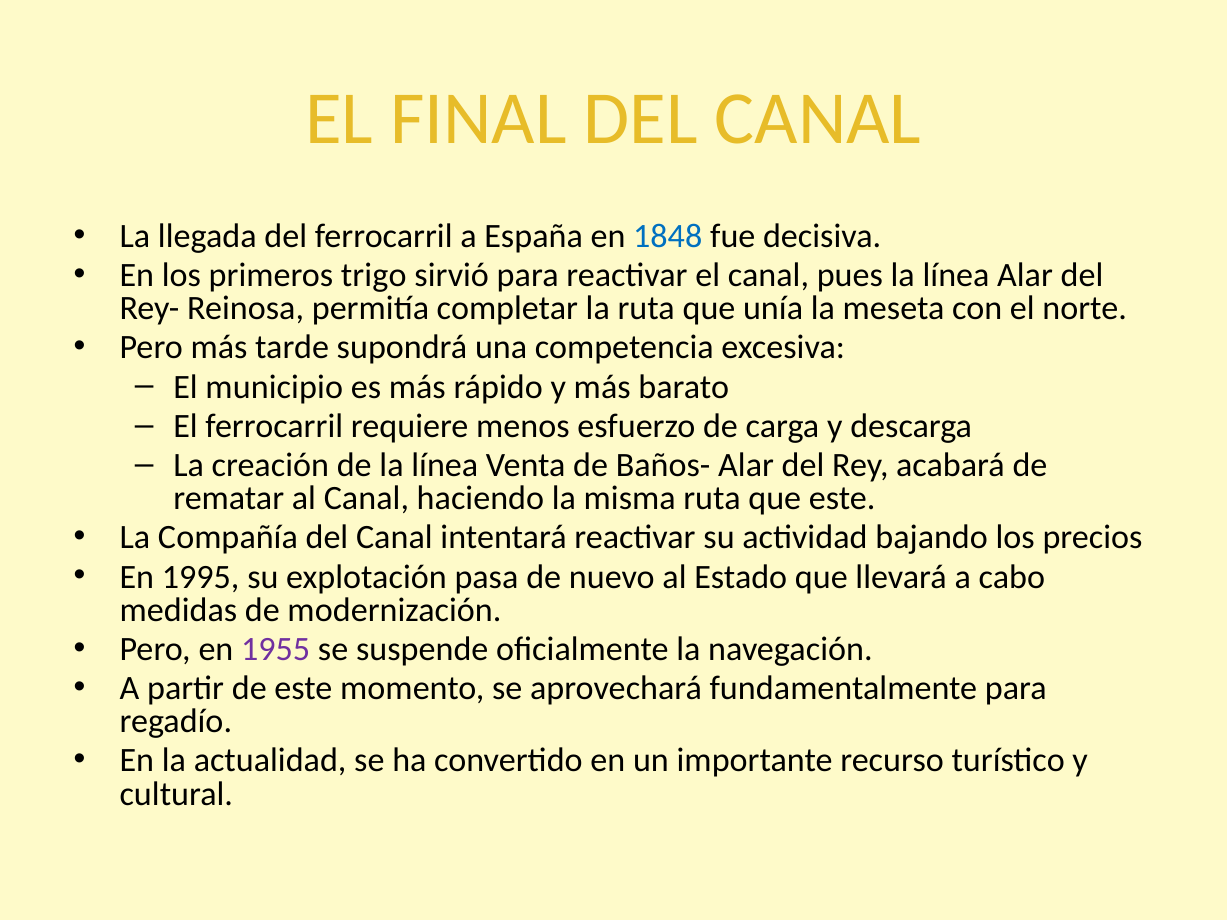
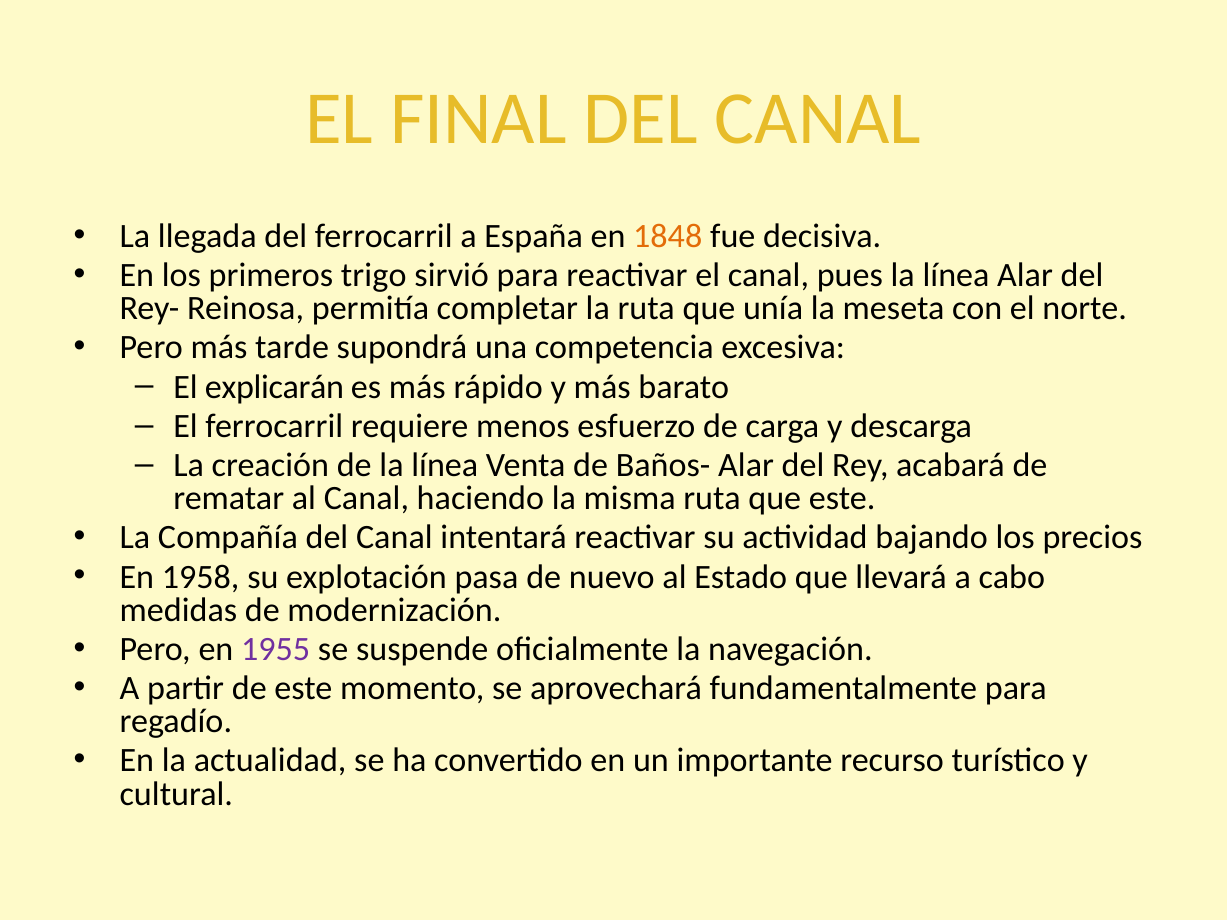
1848 colour: blue -> orange (668, 236)
municipio: municipio -> explicarán (274, 387)
1995: 1995 -> 1958 (201, 577)
